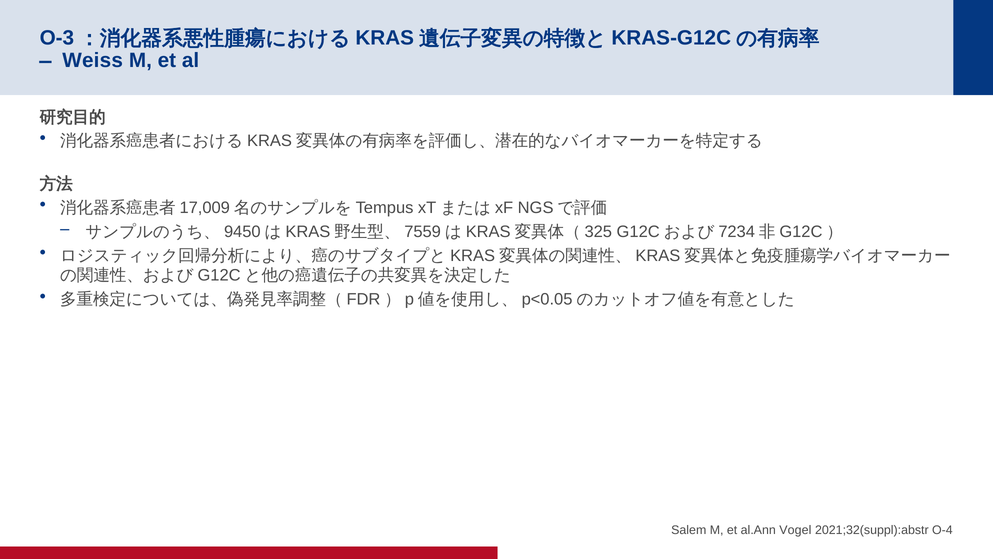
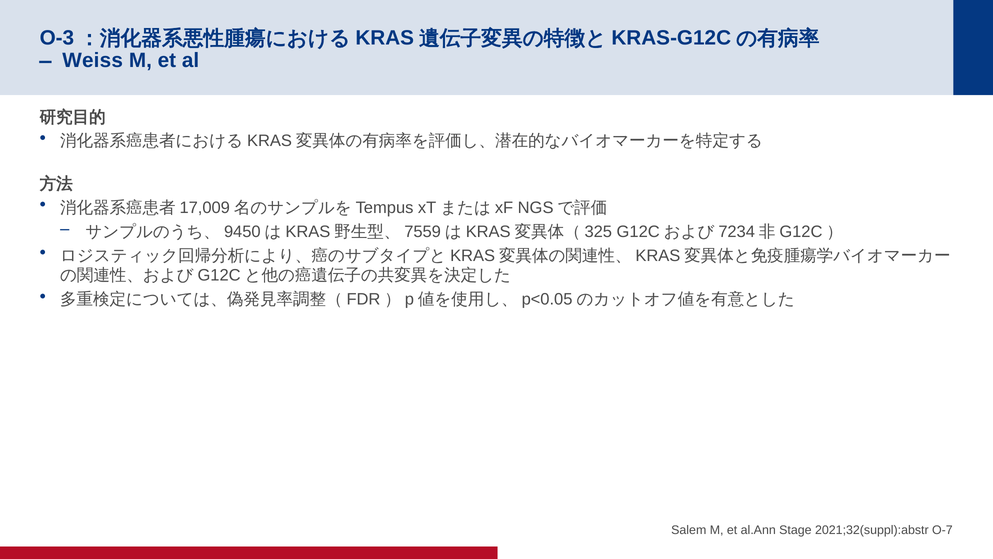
Vogel: Vogel -> Stage (795, 530)
O-4: O-4 -> O-7 (942, 530)
